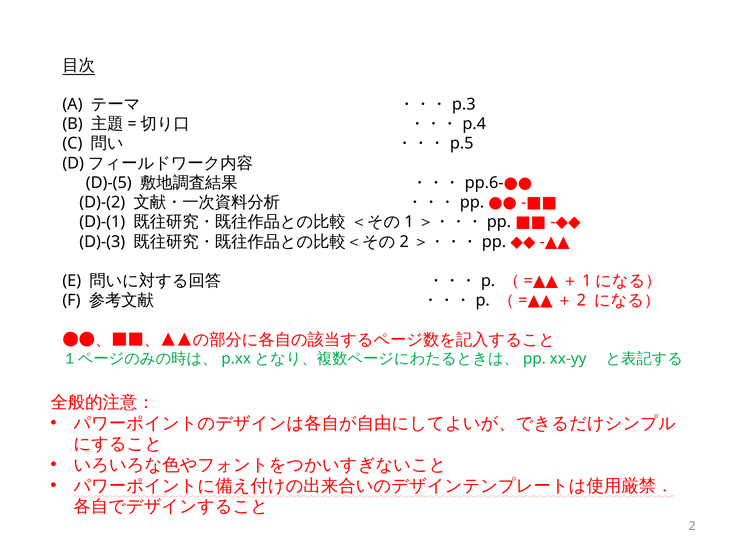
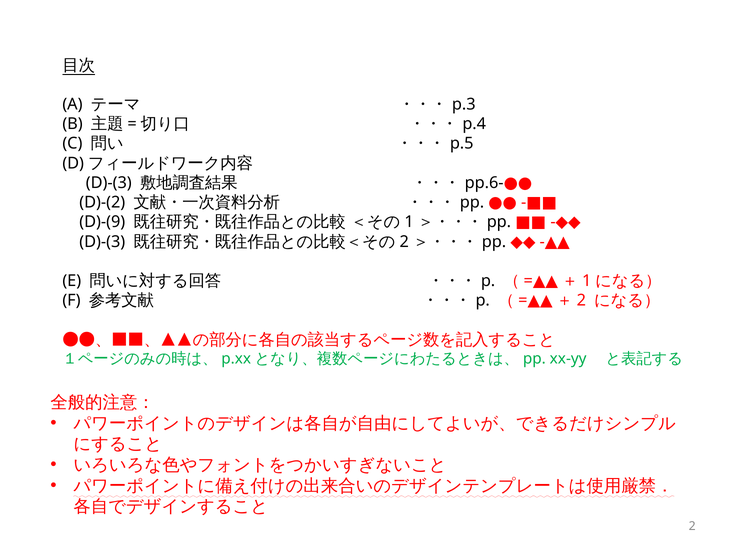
D)-(5: D)-(5 -> D)-(3 (109, 183)
D)-(1: D)-(1 -> D)-(9 (102, 222)
